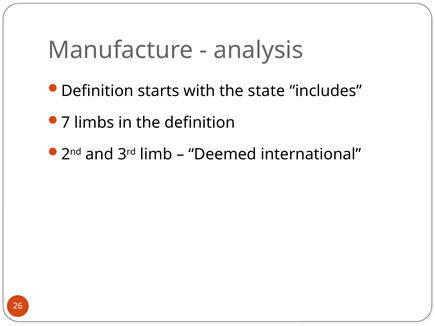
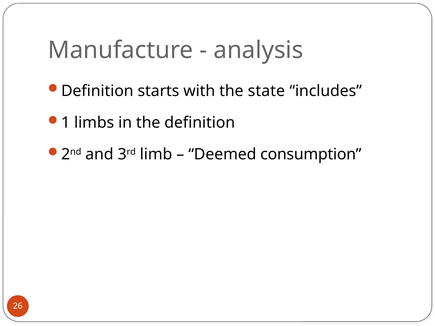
7: 7 -> 1 (66, 123)
international: international -> consumption (311, 154)
